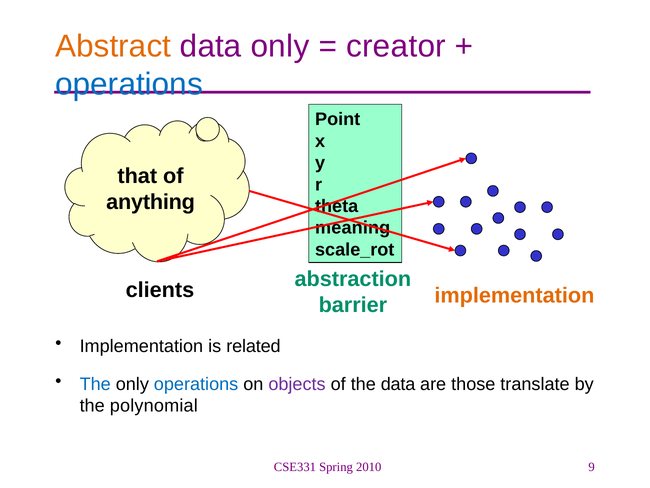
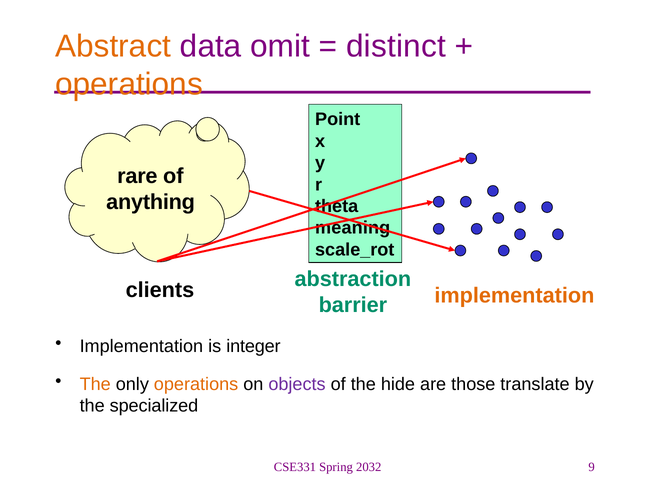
data only: only -> omit (280, 46)
creator: creator -> distinct (396, 46)
operations colour: blue -> orange (129, 84)
that: that -> rare (137, 176)
related: related -> integer (253, 346)
The colour: blue -> orange (95, 384)
operations colour: blue -> orange (196, 384)
the data: data -> hide (398, 384)
polynomial: polynomial -> specialized (154, 405)
2010: 2010 -> 2032 (369, 467)
